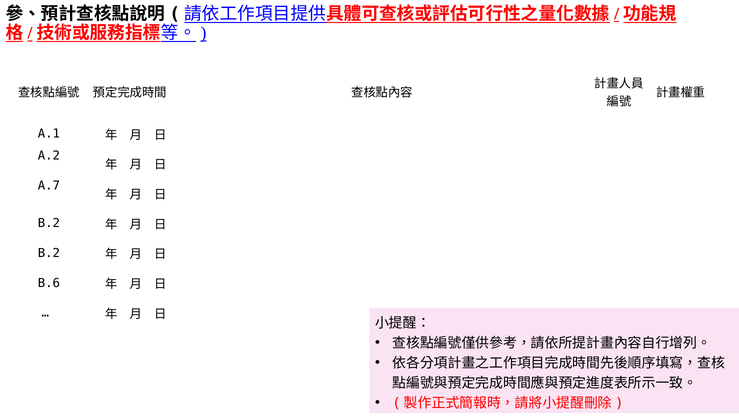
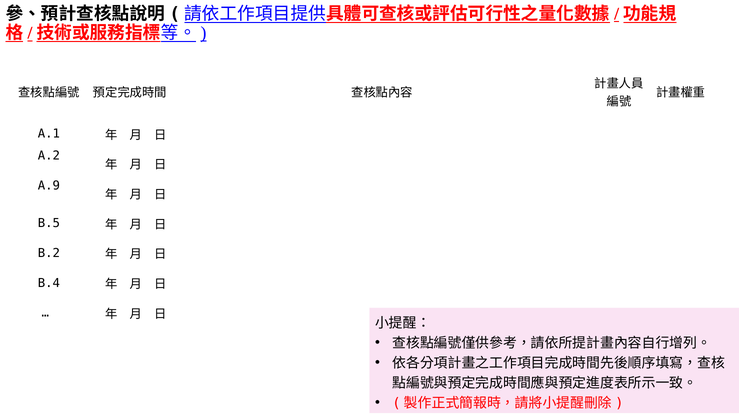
A.7: A.7 -> A.9 (49, 186)
B.2: B.2 -> B.5 (49, 223)
B.6: B.6 -> B.4 (49, 283)
